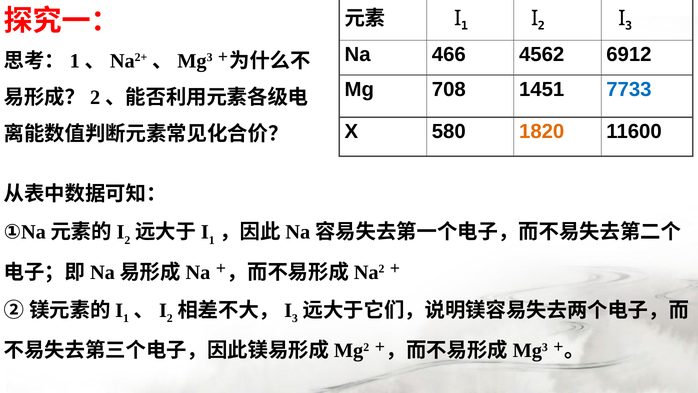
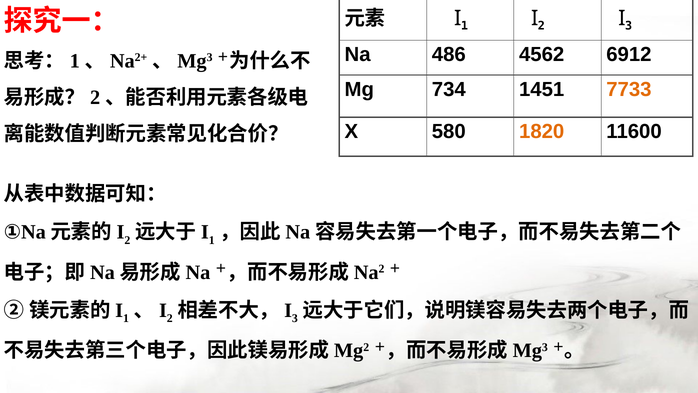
466: 466 -> 486 (449, 55)
708: 708 -> 734 (449, 89)
7733 colour: blue -> orange (629, 89)
